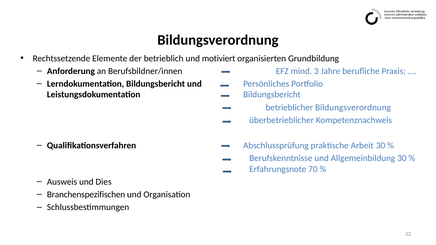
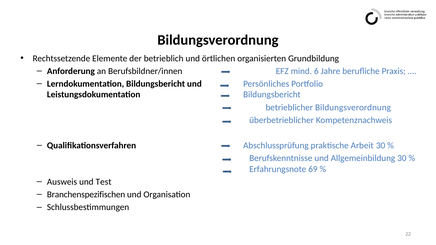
motiviert: motiviert -> örtlichen (219, 58)
3: 3 -> 6 (316, 71)
70: 70 -> 69 (313, 169)
Dies: Dies -> Test (104, 182)
